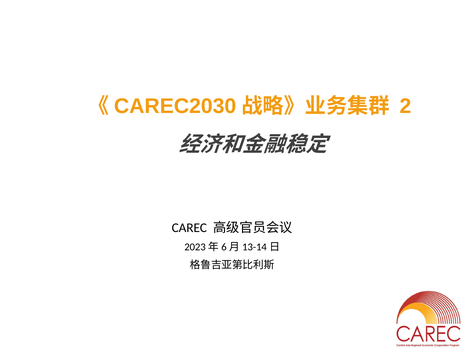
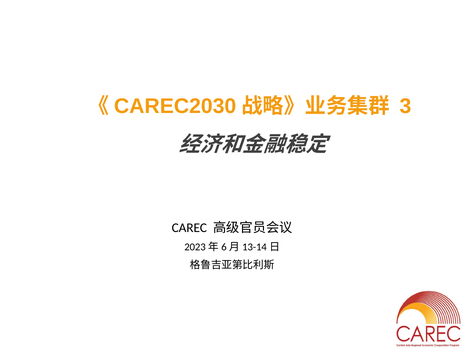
2: 2 -> 3 (405, 106)
